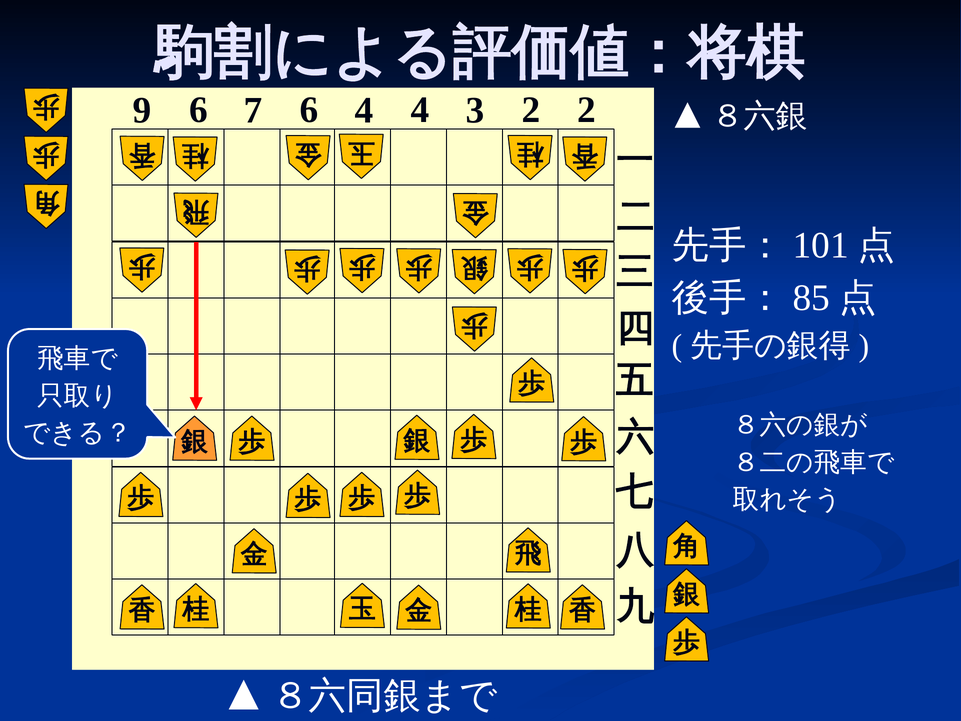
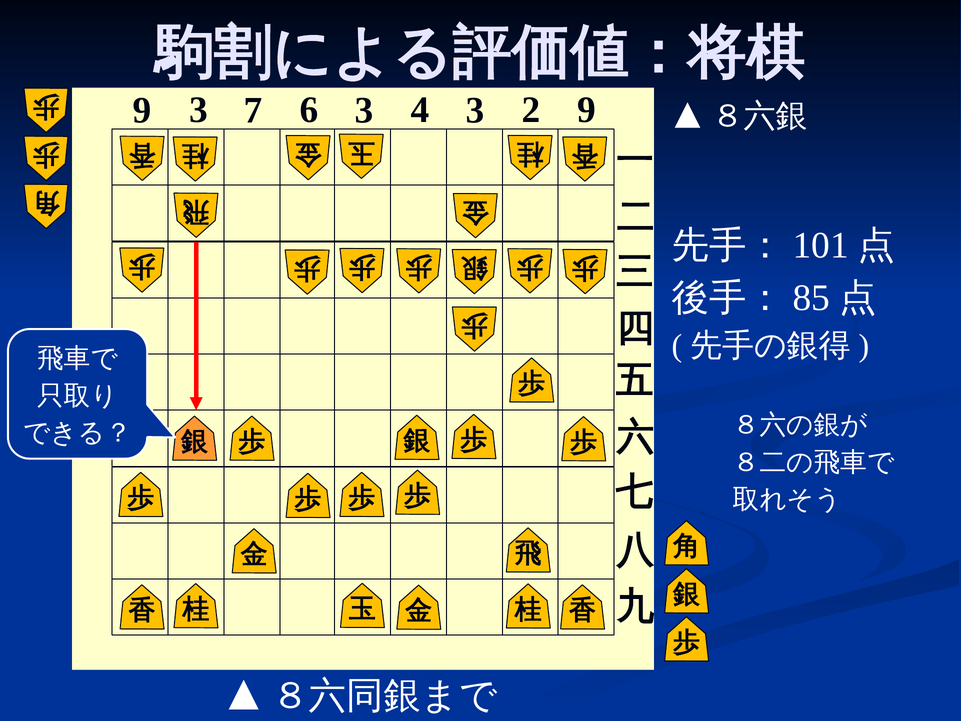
9 6: 6 -> 3 (198, 110)
6 4: 4 -> 3 (364, 110)
2 2: 2 -> 9 (587, 110)
